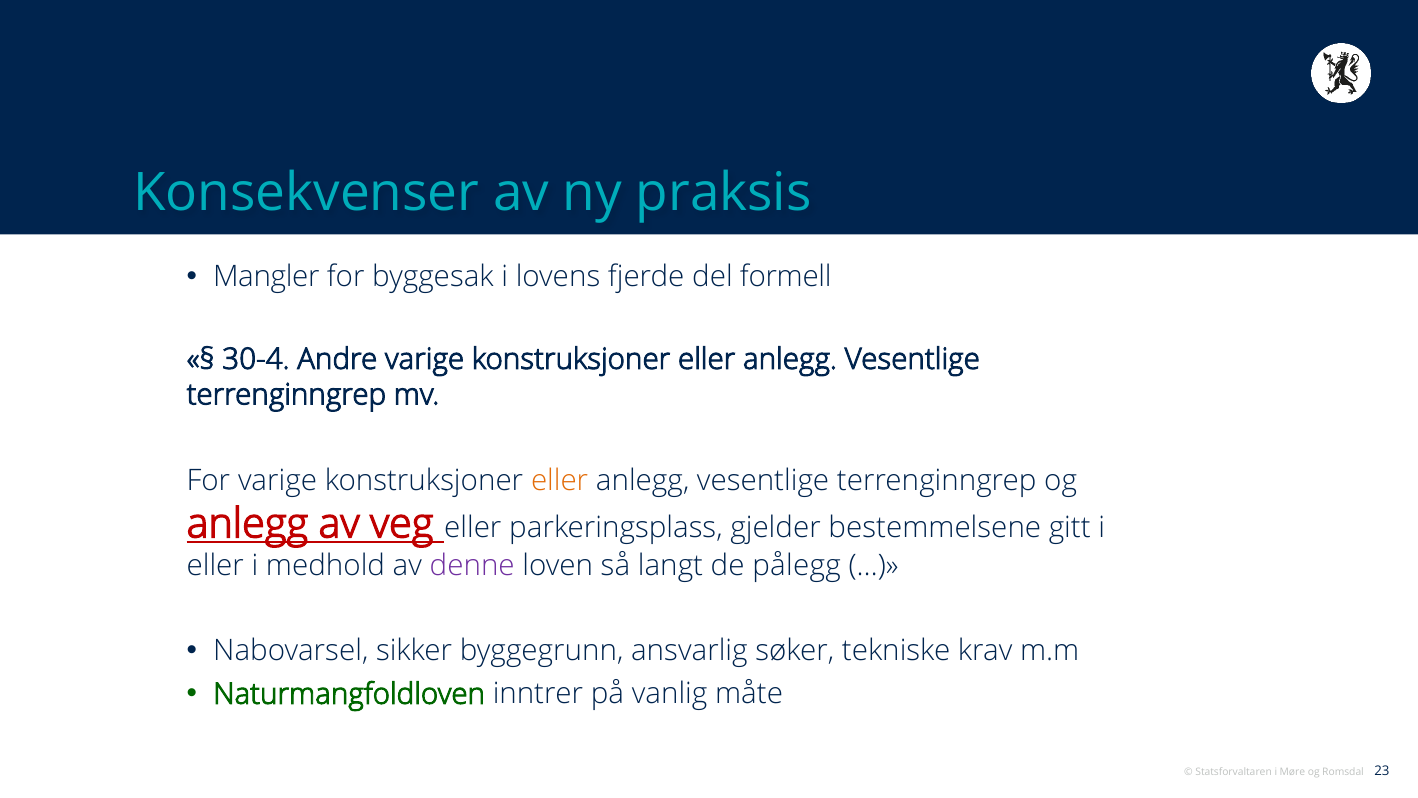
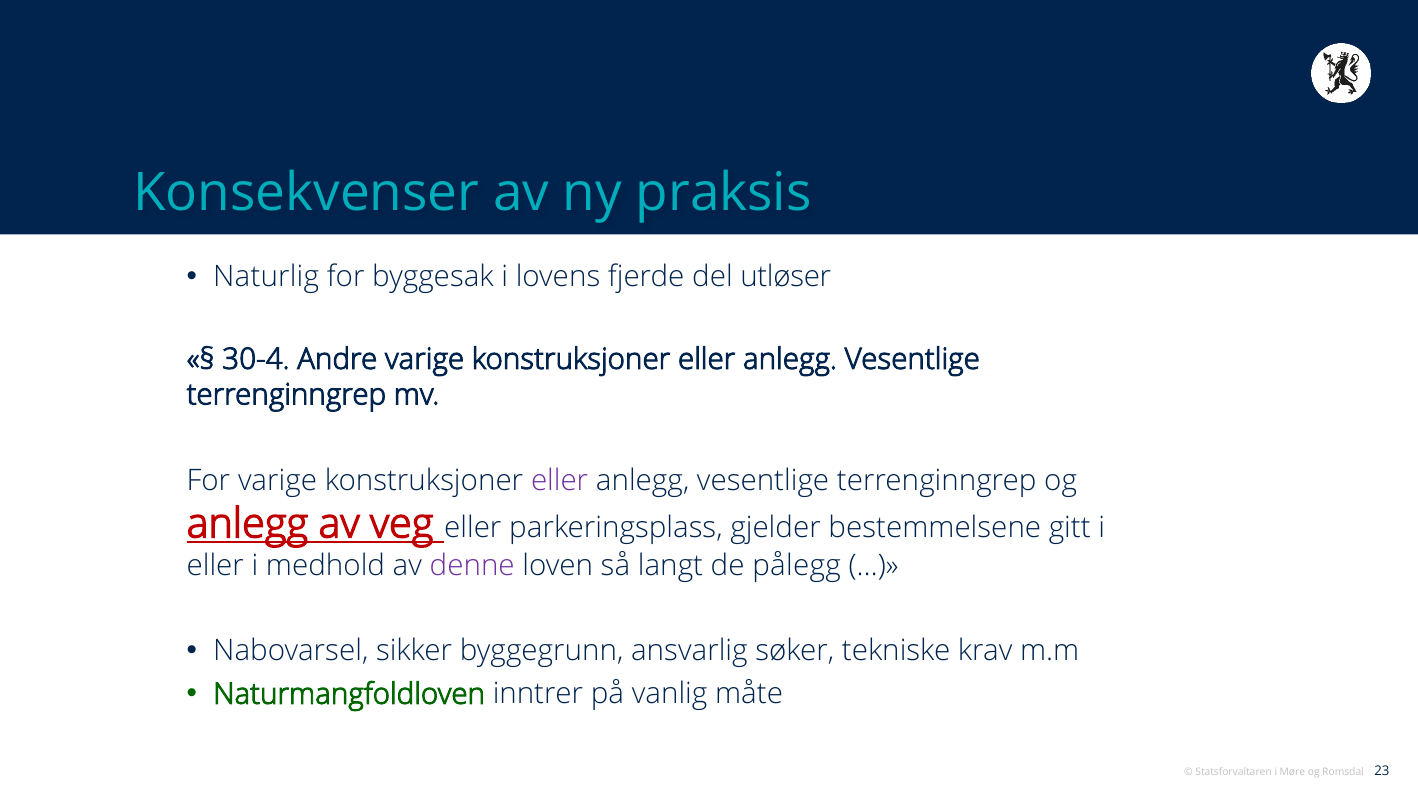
Mangler: Mangler -> Naturlig (266, 277)
formell: formell -> utløser (786, 277)
eller colour: orange -> purple (560, 480)
